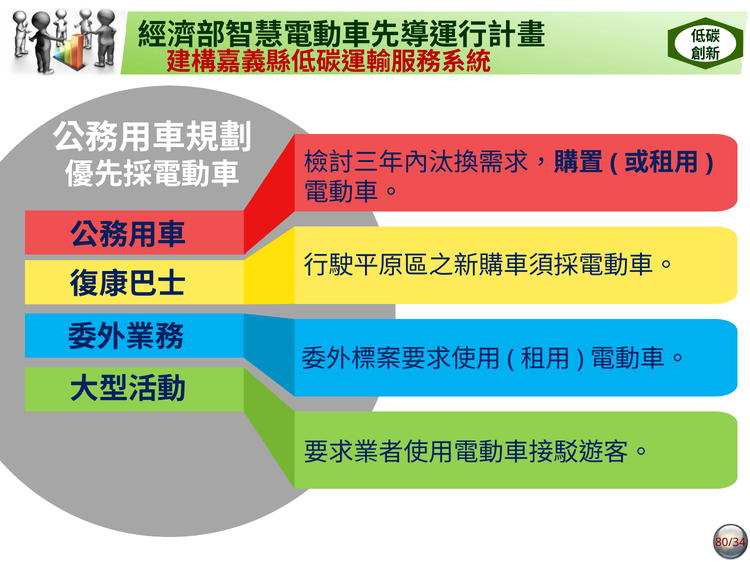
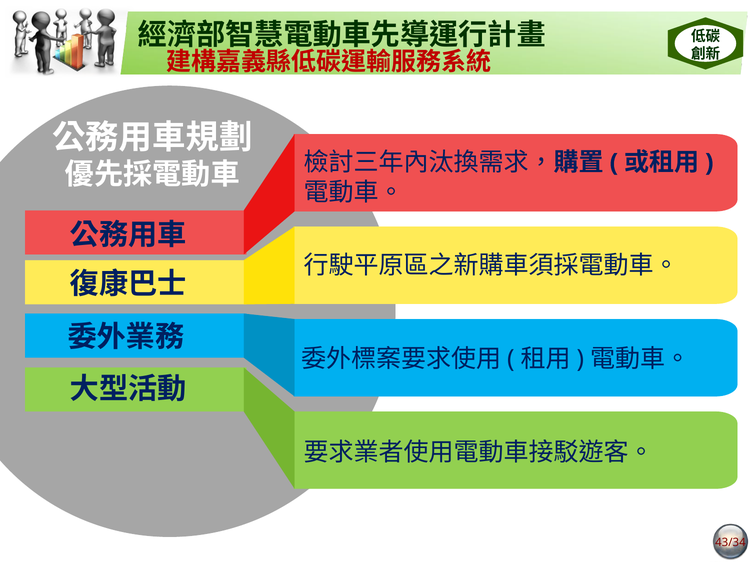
80/34: 80/34 -> 43/34 (730, 543)
